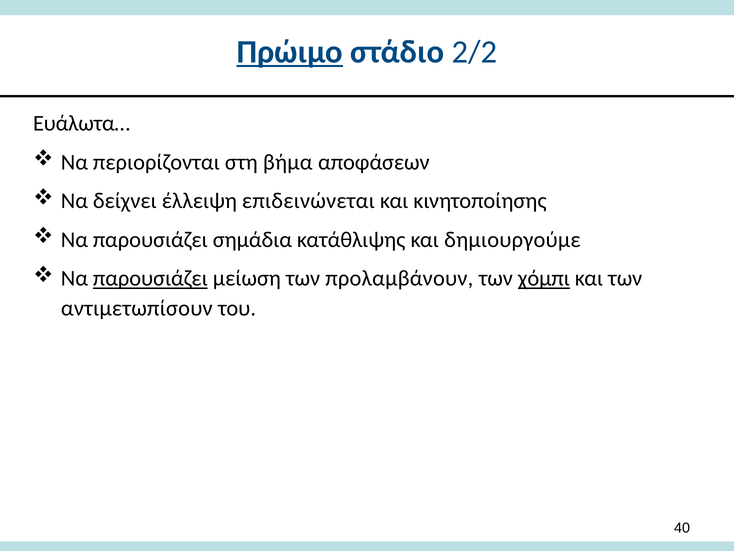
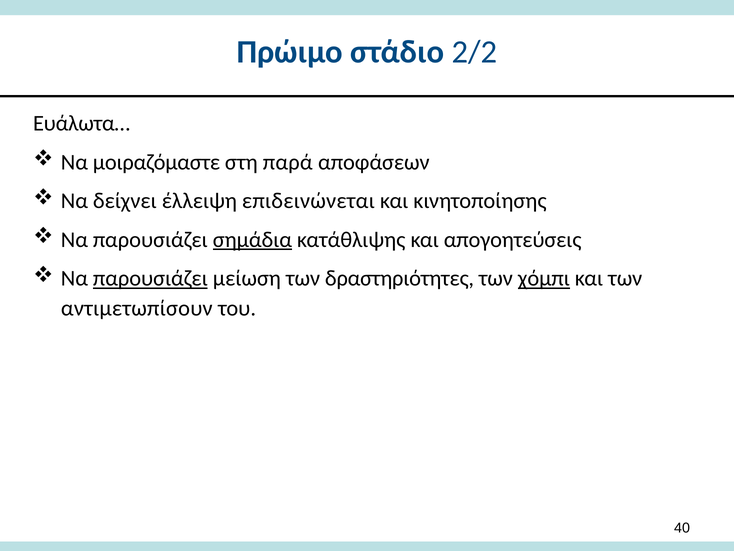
Πρώιμο underline: present -> none (290, 52)
περιορίζονται: περιορίζονται -> μοιραζόμαστε (157, 162)
βήμα: βήμα -> παρά (288, 162)
σημάδια underline: none -> present (252, 240)
δημιουργούμε: δημιουργούμε -> απογοητεύσεις (513, 240)
προλαμβάνουν: προλαμβάνουν -> δραστηριότητες (400, 278)
